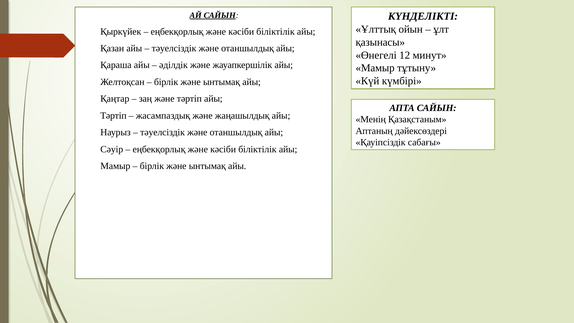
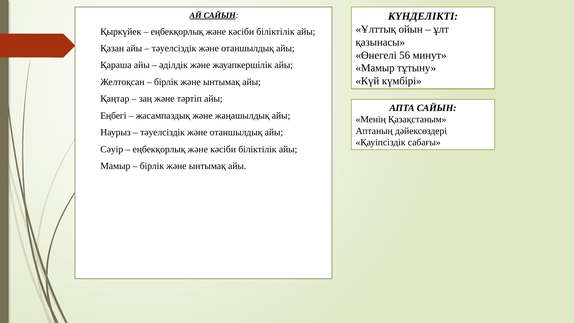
12: 12 -> 56 (405, 55)
Тәртіп: Тәртіп -> Еңбегі (113, 116)
